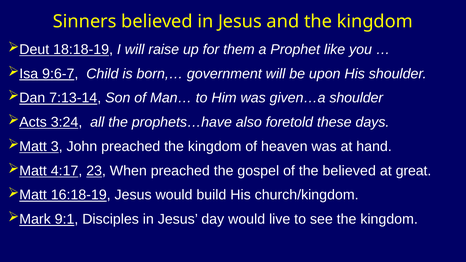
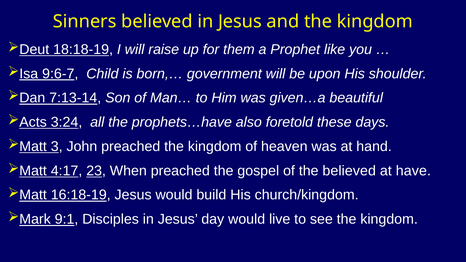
given…a shoulder: shoulder -> beautiful (356, 98)
great: great -> have (413, 171)
